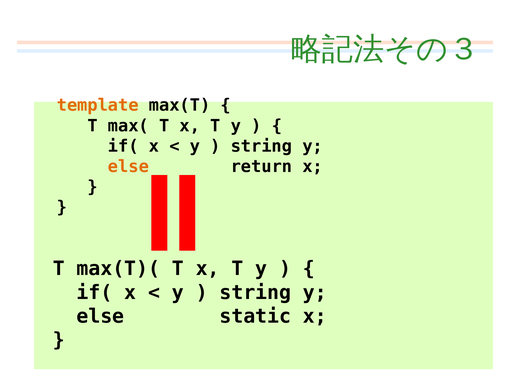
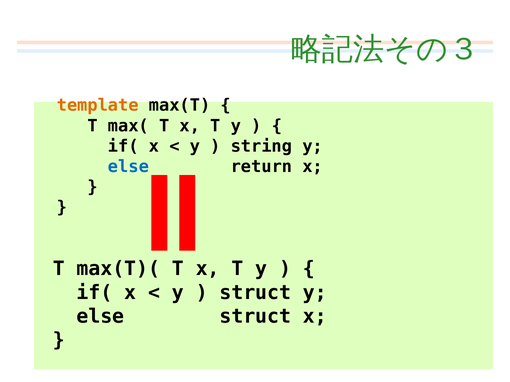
else colour: orange -> blue (128, 167)
string: string -> struct (255, 293)
else static: static -> struct (255, 317)
